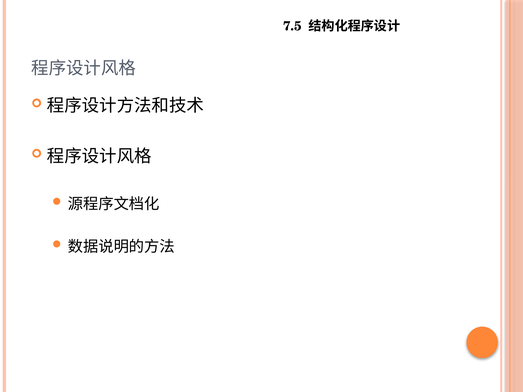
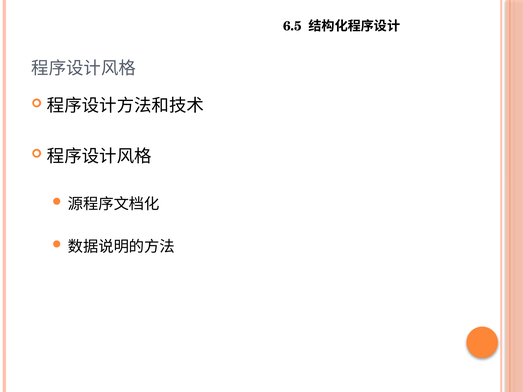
7.5: 7.5 -> 6.5 (292, 26)
